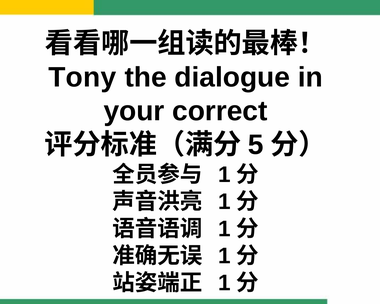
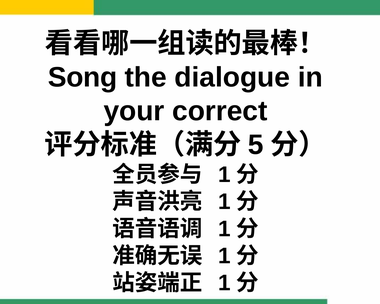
Tony: Tony -> Song (83, 77)
